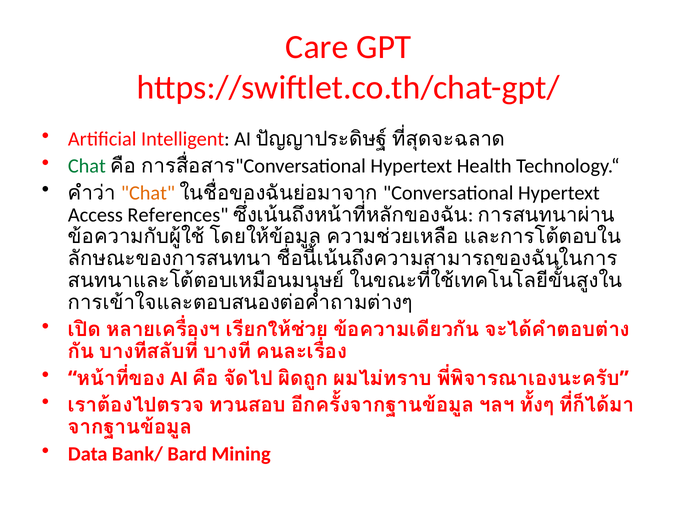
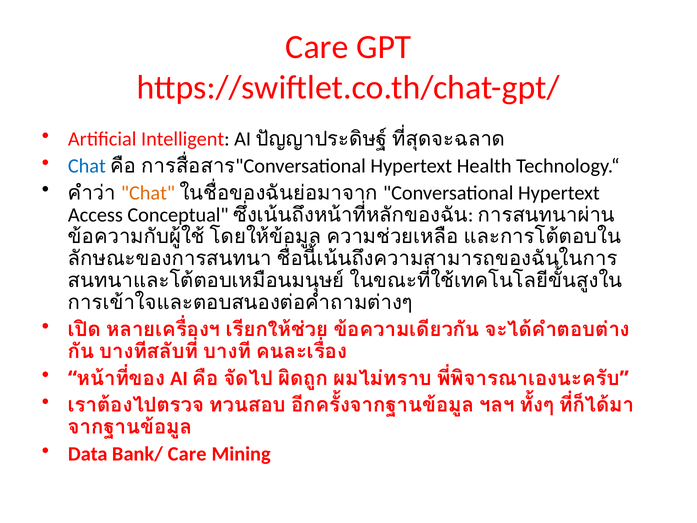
Chat colour: green -> blue (87, 166)
References: References -> Conceptual (178, 215)
Bank/ Bard: Bard -> Care (187, 454)
